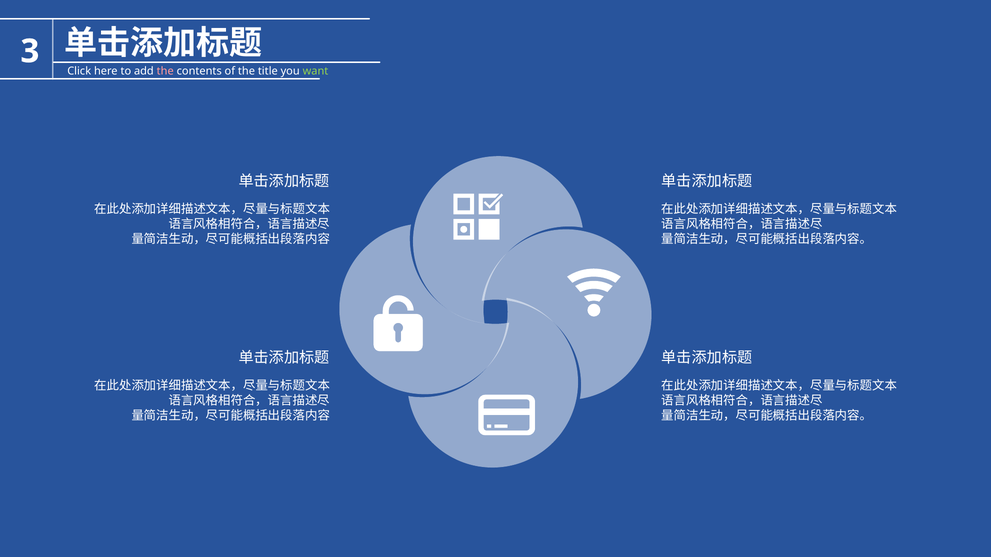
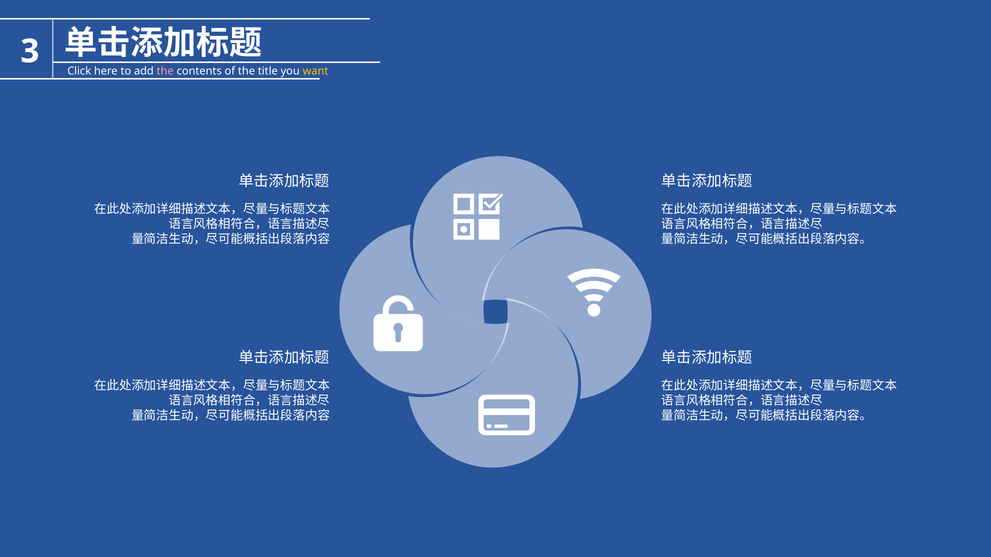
want colour: light green -> yellow (316, 71)
